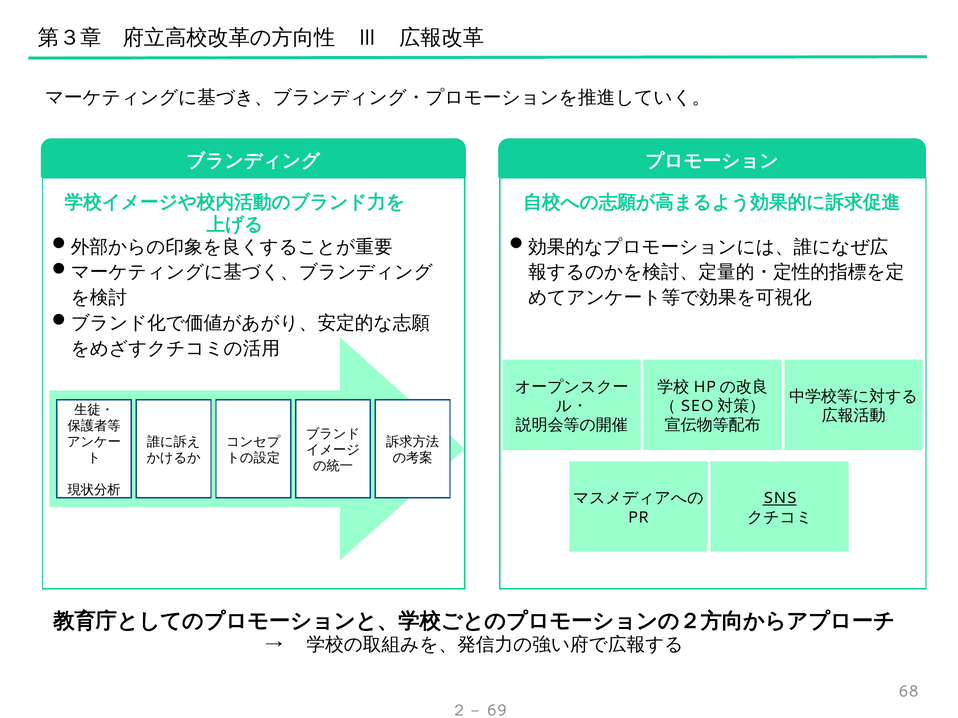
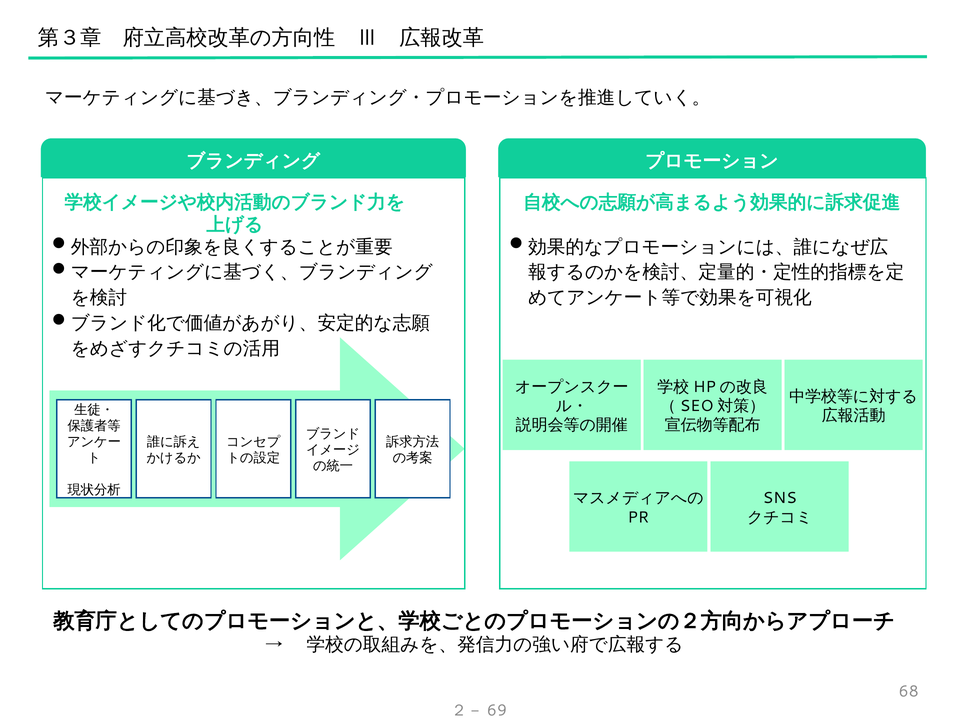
SNS underline: present -> none (780, 498)
